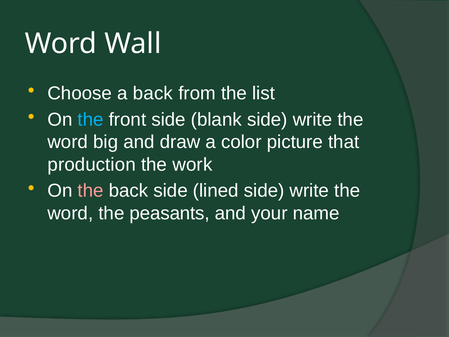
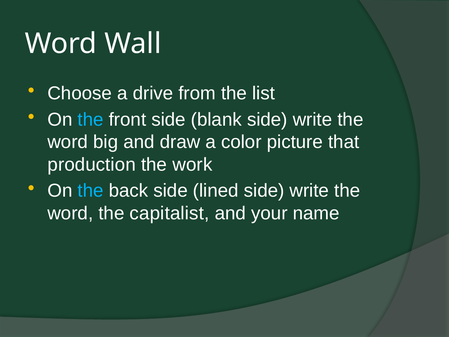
a back: back -> drive (153, 93)
the colour: pink -> light blue (91, 191)
peasants: peasants -> capitalist (170, 213)
